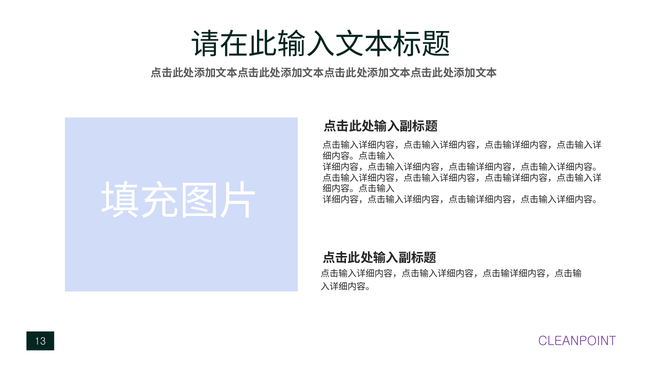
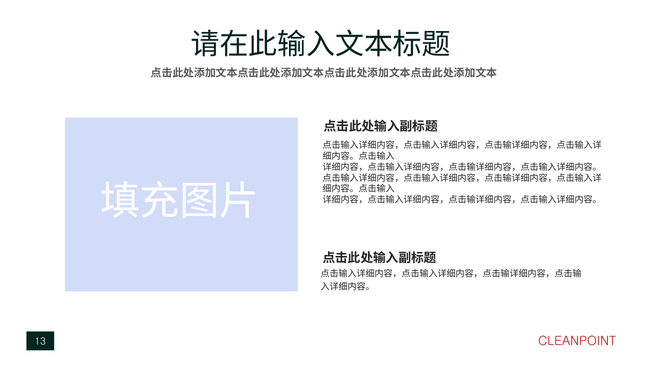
CLEANPOINT colour: purple -> red (577, 341)
